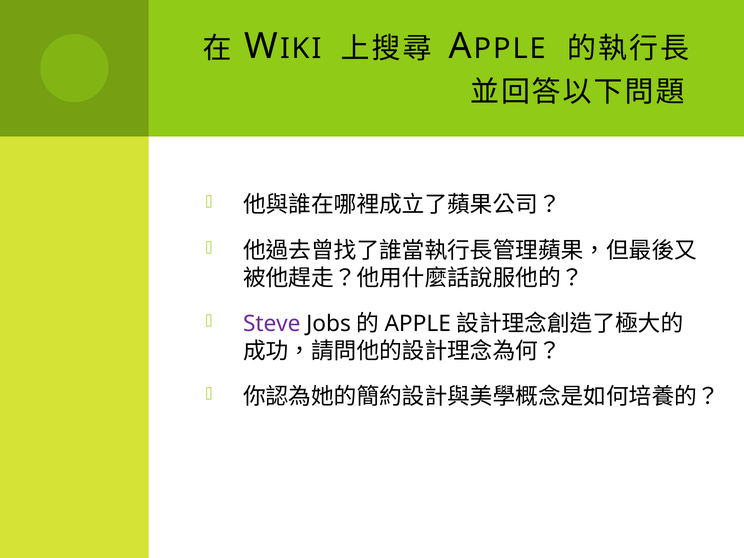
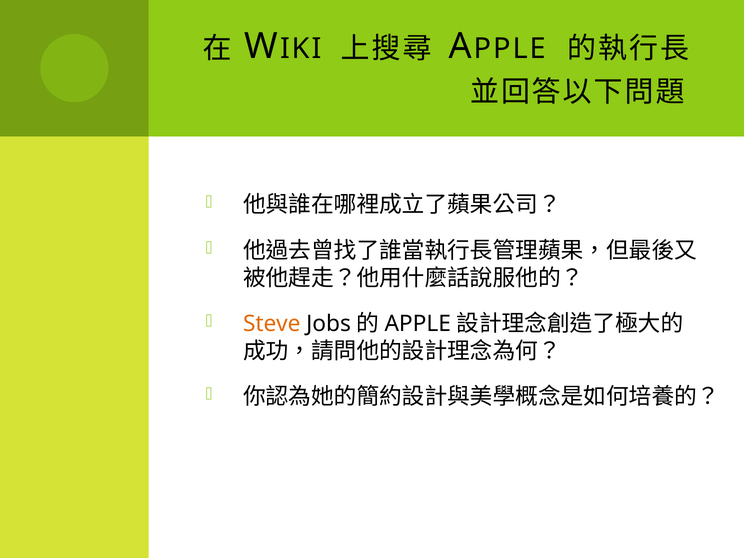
Steve colour: purple -> orange (272, 324)
